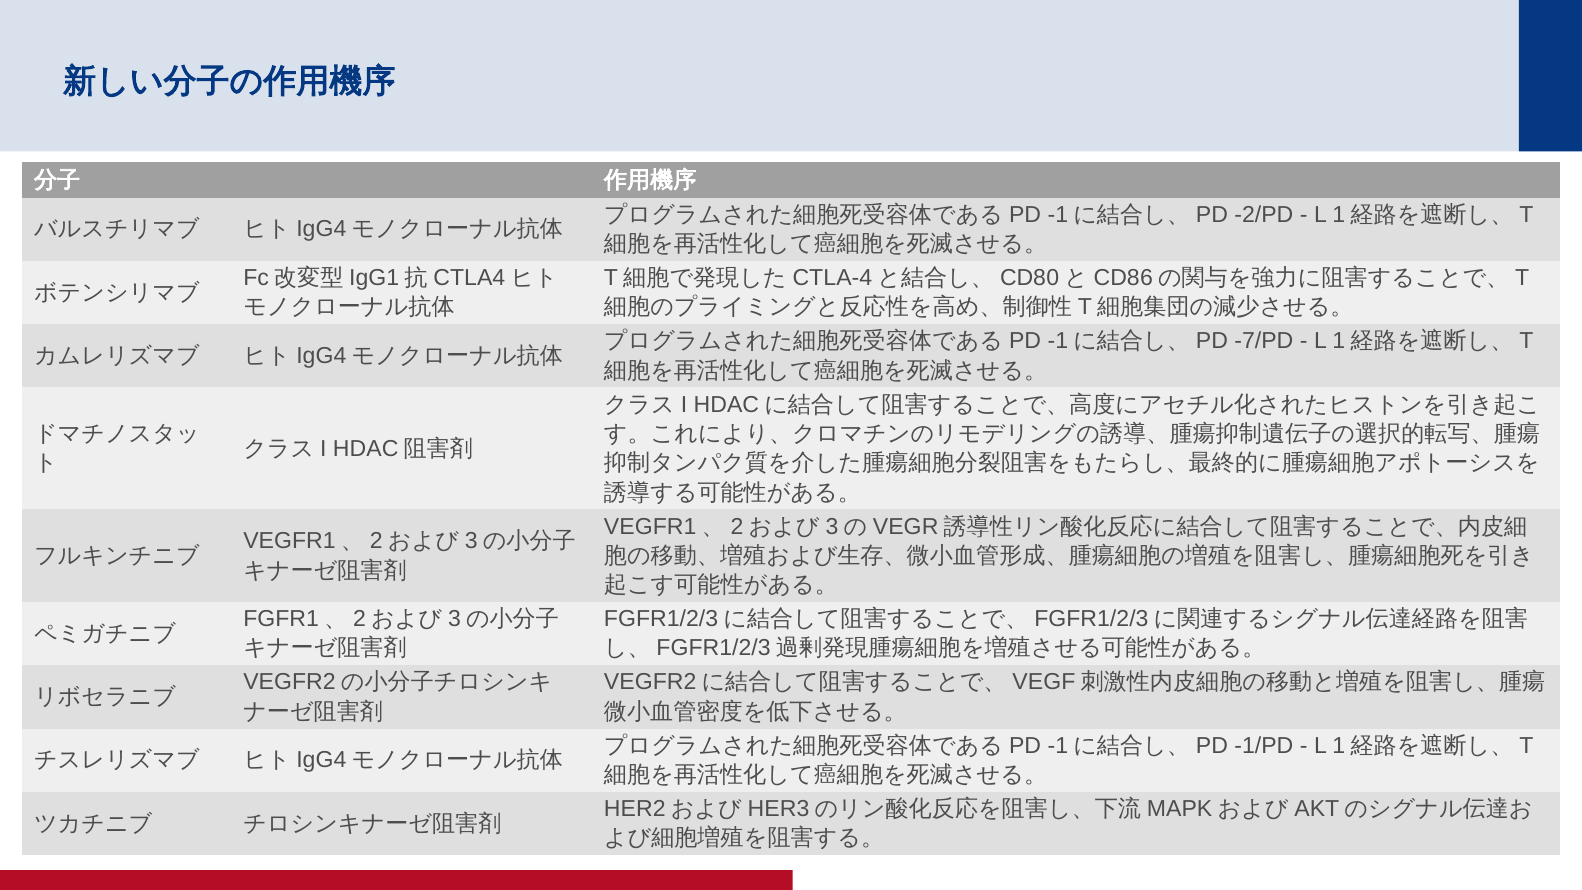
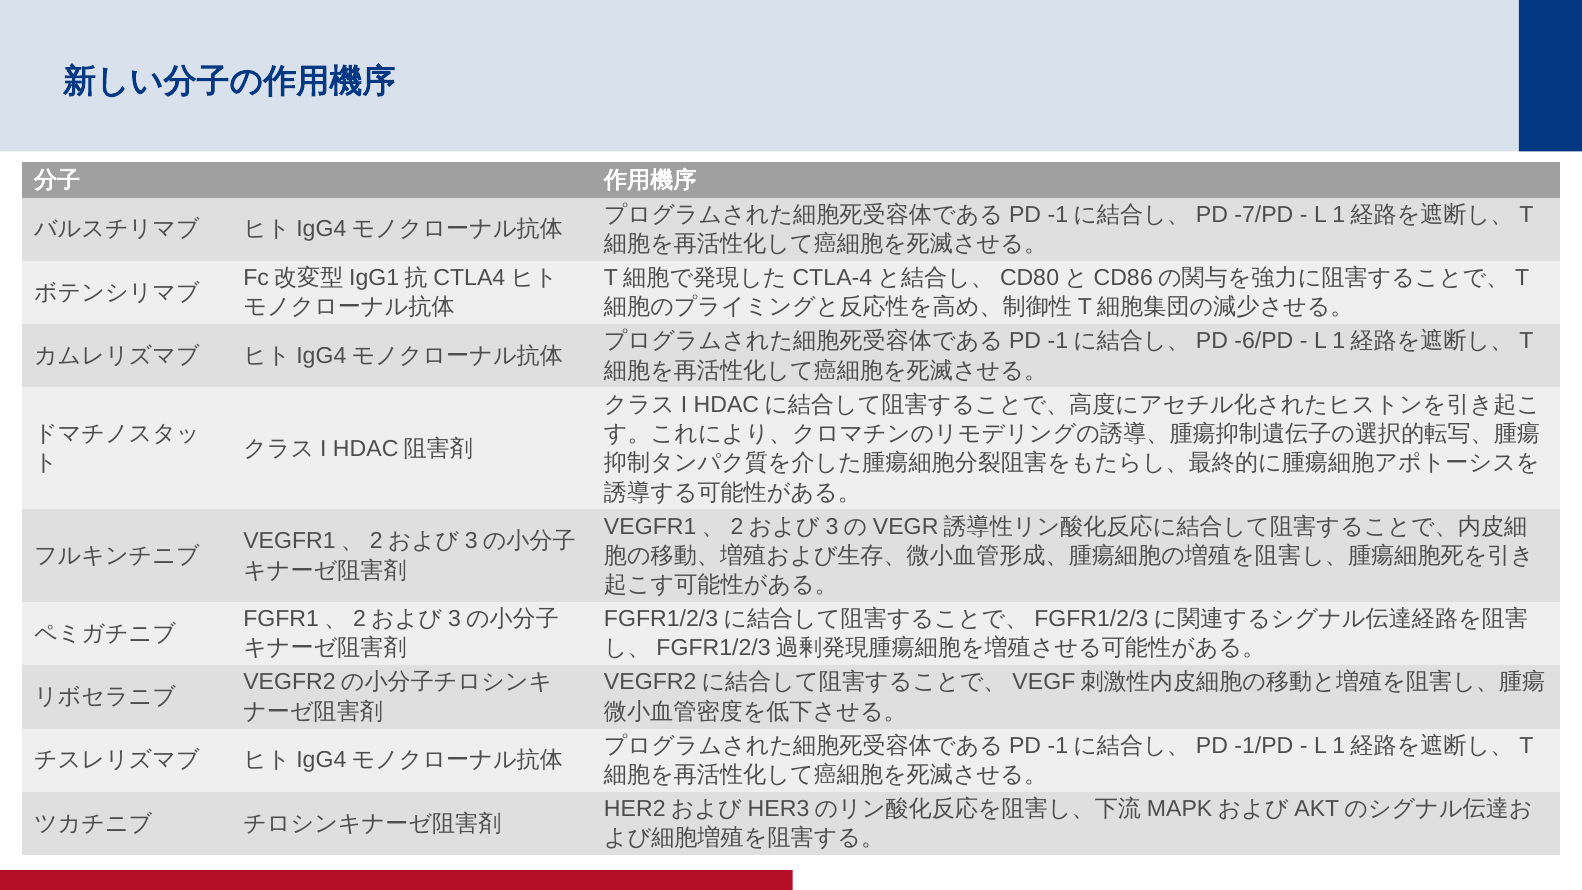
-2/PD: -2/PD -> -7/PD (1264, 215)
-7/PD: -7/PD -> -6/PD (1264, 341)
